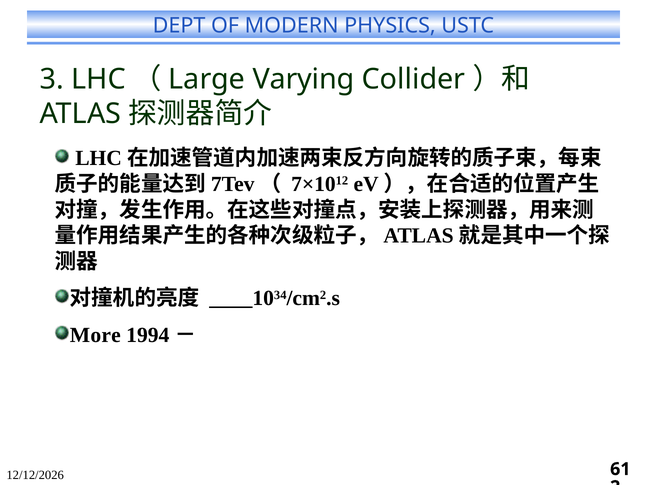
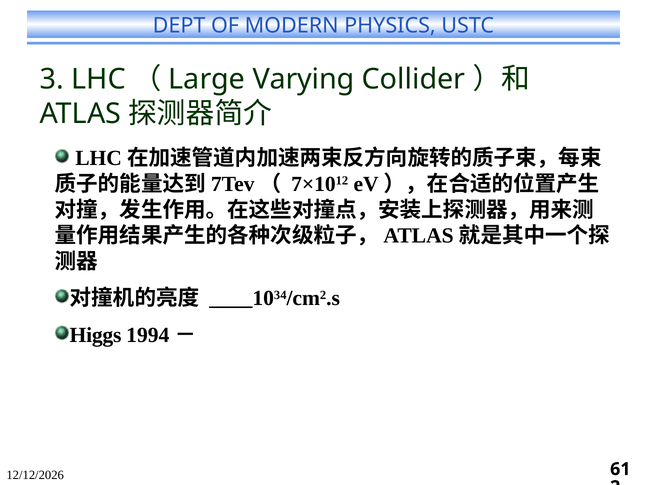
More: More -> Higgs (96, 335)
